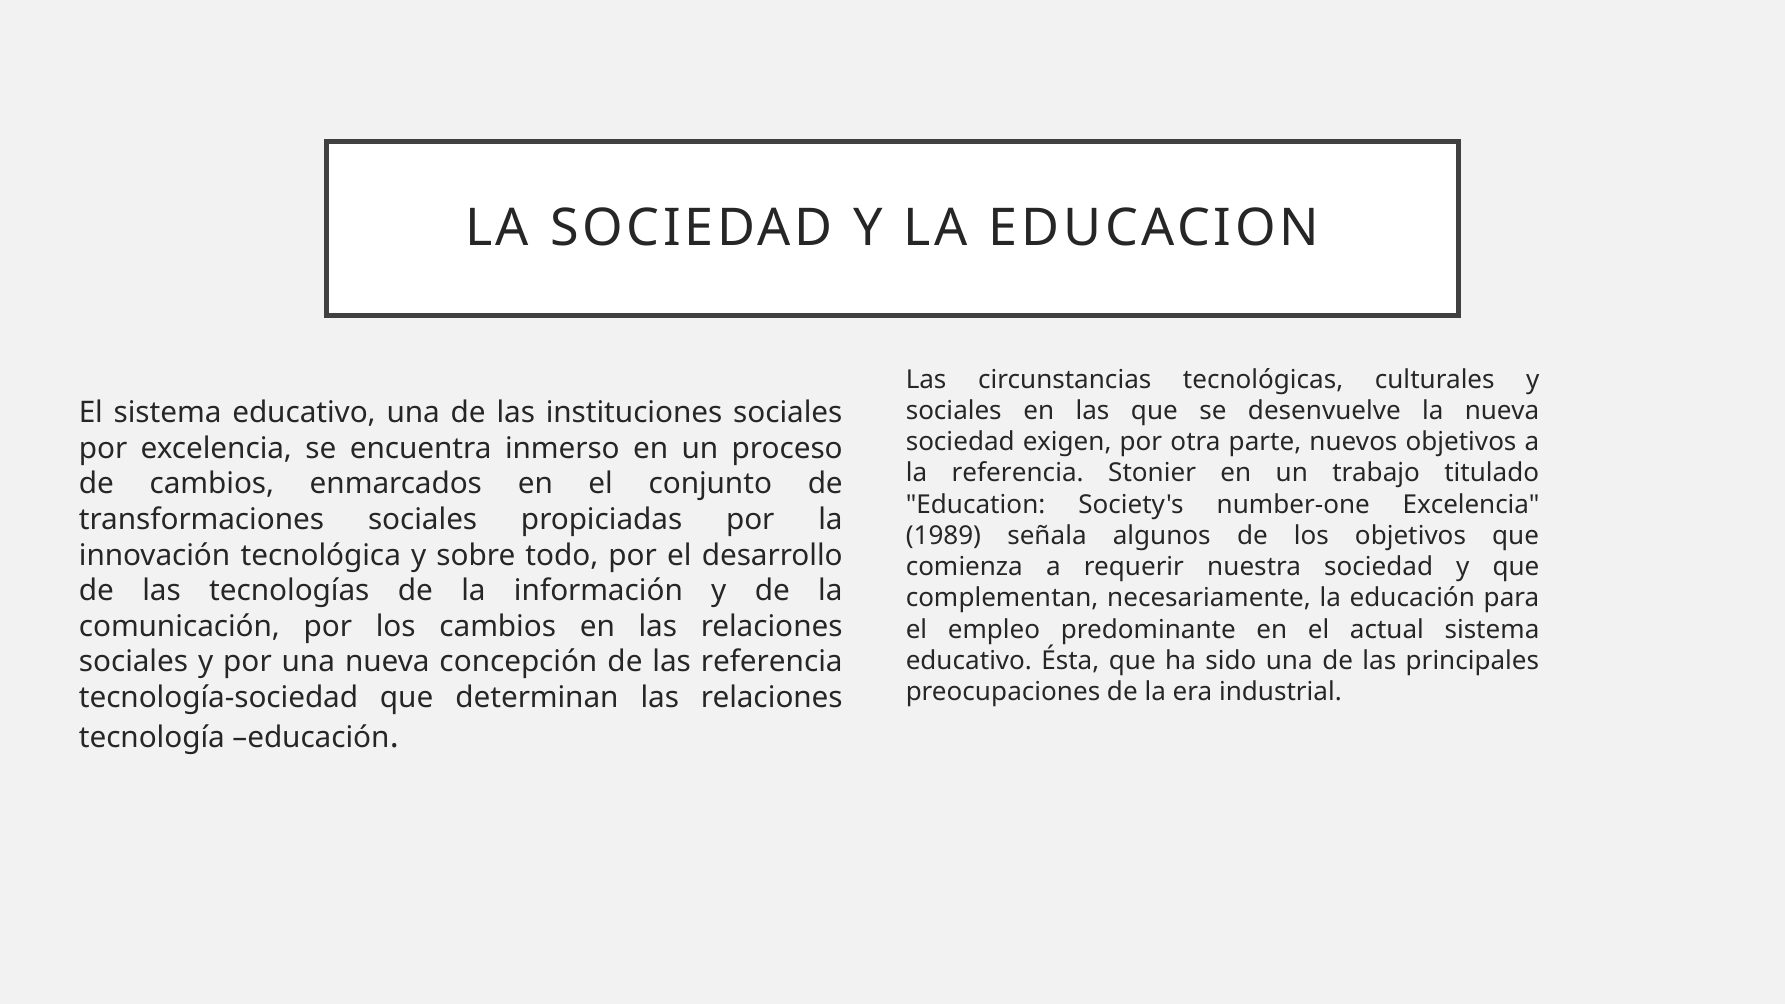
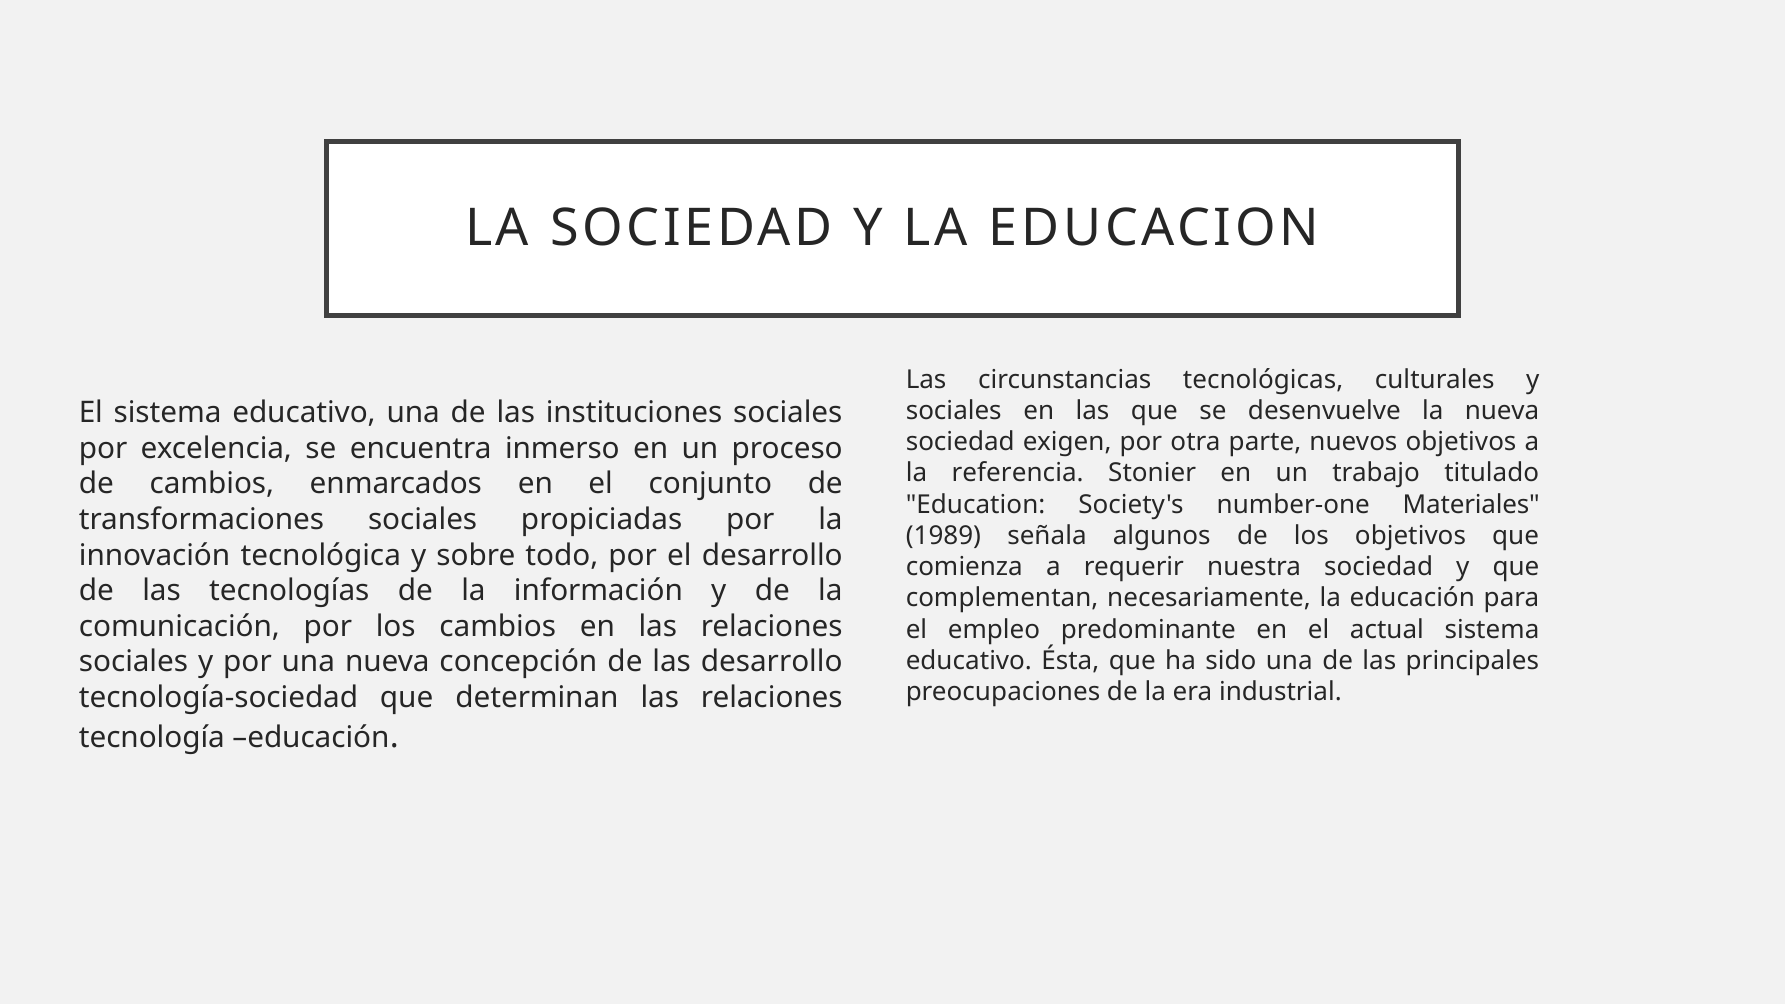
number-one Excelencia: Excelencia -> Materiales (1471, 505)
las referencia: referencia -> desarrollo (772, 662)
